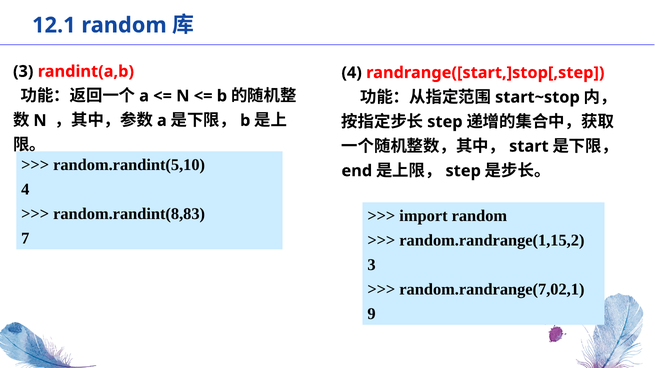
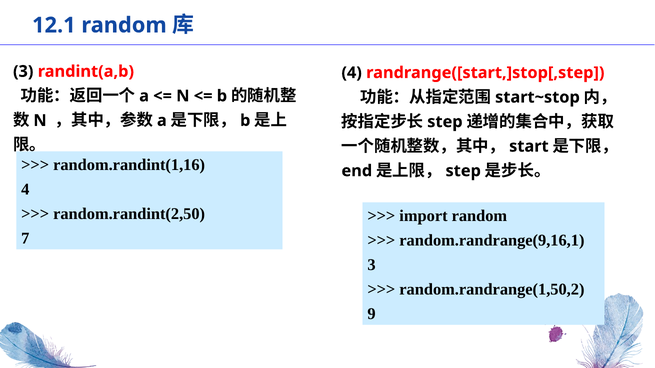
random.randint(5,10: random.randint(5,10 -> random.randint(1,16 (129, 165)
random.randint(8,83: random.randint(8,83 -> random.randint(2,50 (129, 214)
random.randrange(1,15,2: random.randrange(1,15,2 -> random.randrange(9,16,1 (492, 240)
random.randrange(7,02,1: random.randrange(7,02,1 -> random.randrange(1,50,2 (492, 290)
